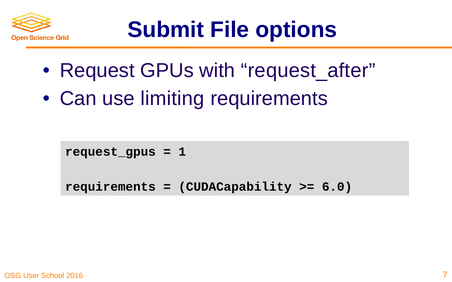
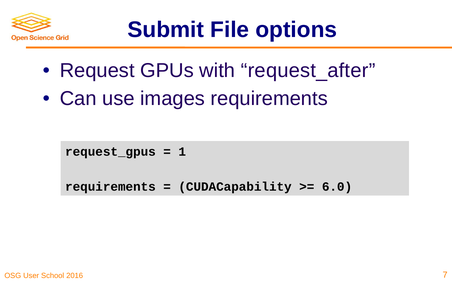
limiting: limiting -> images (173, 99)
